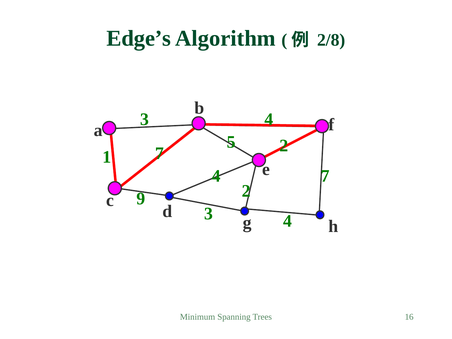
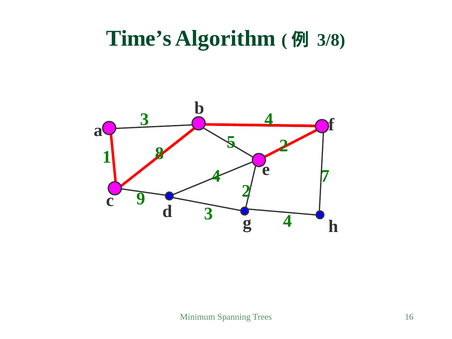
Edge’s: Edge’s -> Time’s (139, 38)
2/8: 2/8 -> 3/8 (331, 40)
1 7: 7 -> 8 (160, 153)
